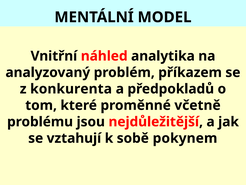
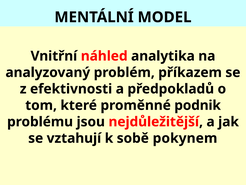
konkurenta: konkurenta -> efektivnosti (71, 89)
včetně: včetně -> podnik (198, 105)
